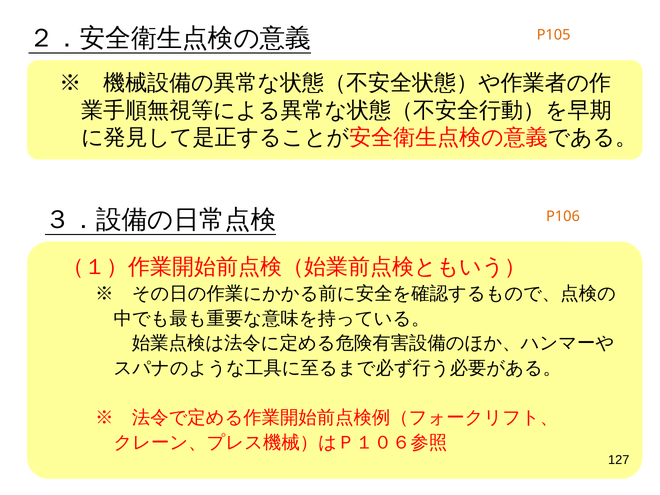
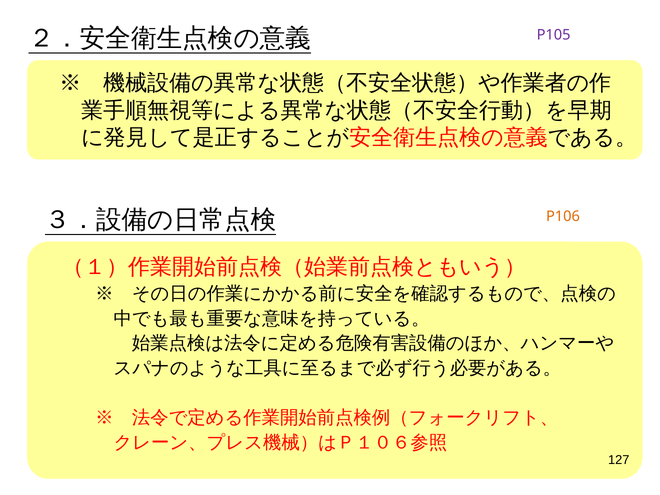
P105 colour: orange -> purple (554, 35)
